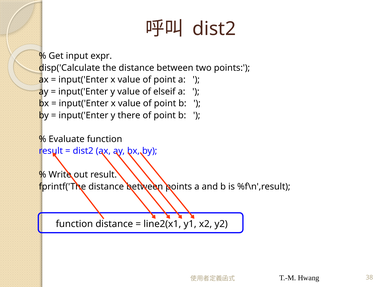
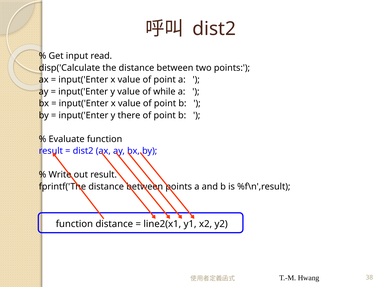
expr: expr -> read (101, 56)
elseif: elseif -> while (164, 91)
